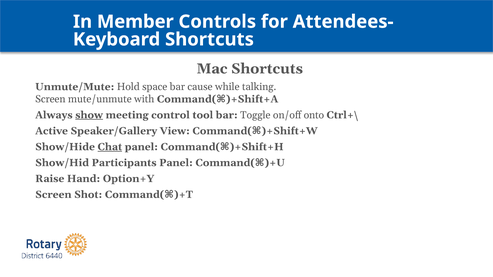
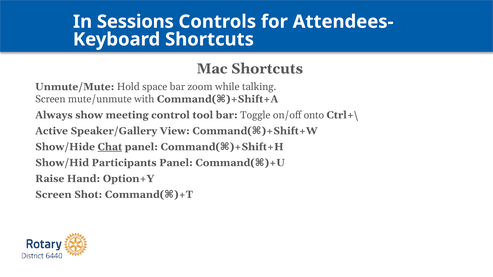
Member: Member -> Sessions (135, 22)
cause: cause -> zoom (200, 87)
show underline: present -> none (89, 115)
